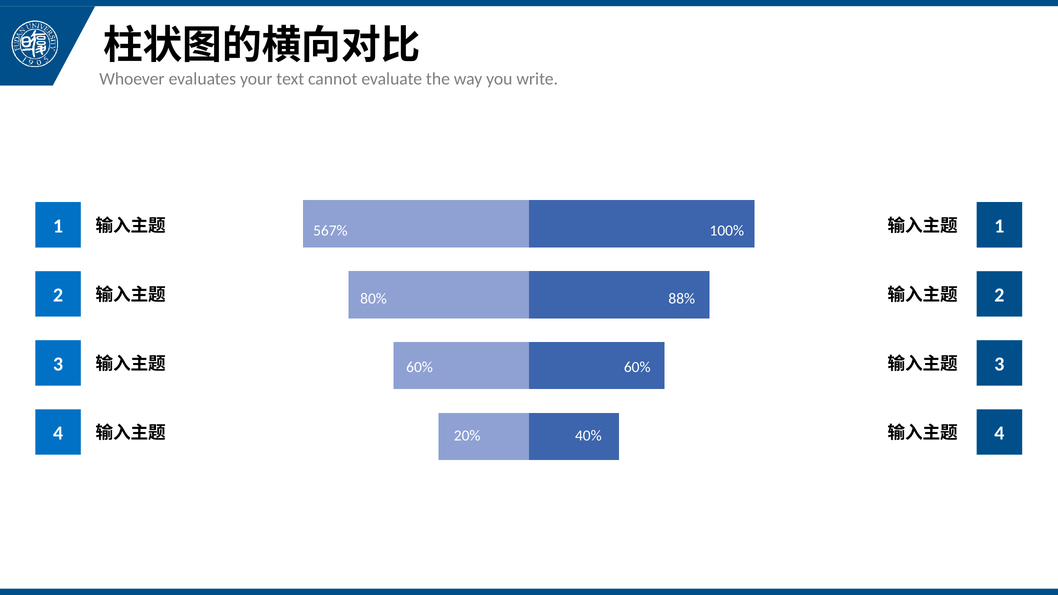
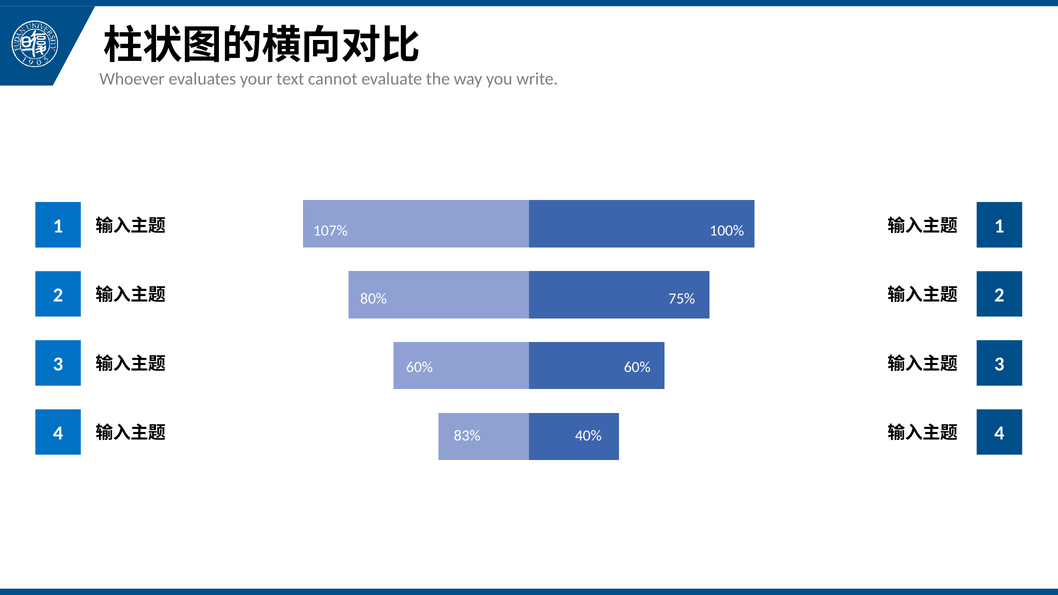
567%: 567% -> 107% (330, 231)
88%: 88% -> 75% (682, 299)
20%: 20% -> 83% (467, 436)
